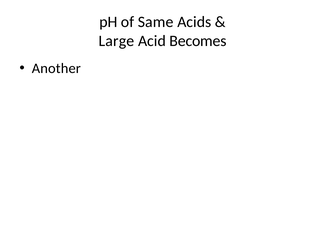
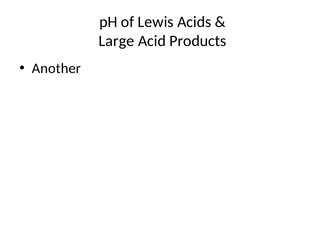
Same: Same -> Lewis (156, 22)
Becomes: Becomes -> Products (198, 41)
